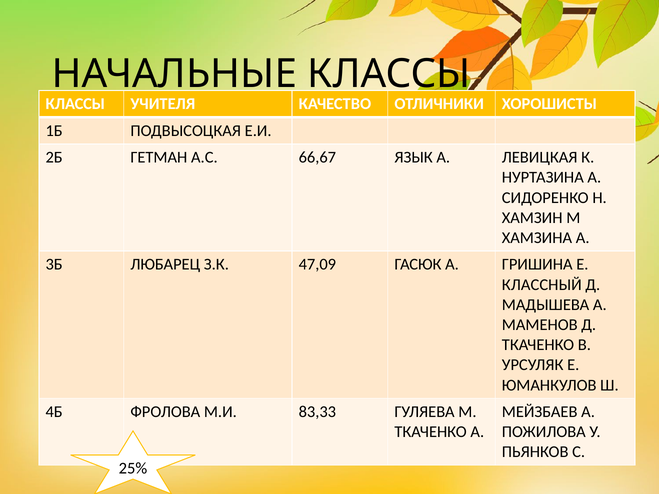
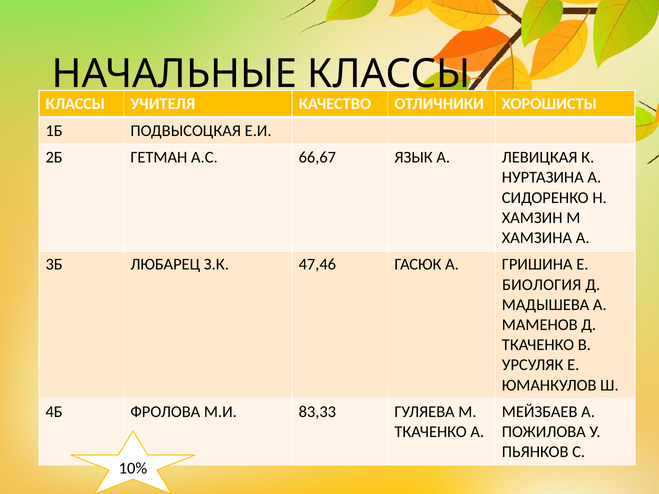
47,09: 47,09 -> 47,46 (317, 265)
КЛАССНЫЙ: КЛАССНЫЙ -> БИОЛОГИЯ (542, 285)
25%: 25% -> 10% (133, 468)
